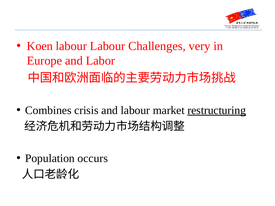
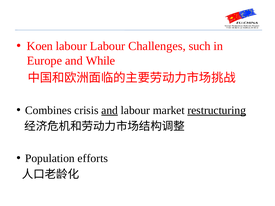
very: very -> such (200, 46)
Labor: Labor -> While (101, 61)
and underline: none -> present (110, 110)
occurs: occurs -> efforts (93, 159)
